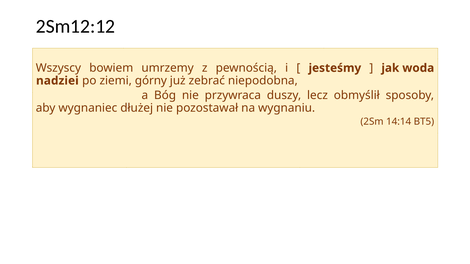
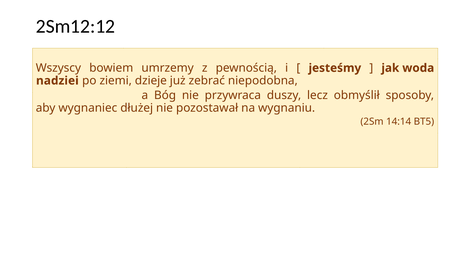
górny: górny -> dzieje (151, 81)
